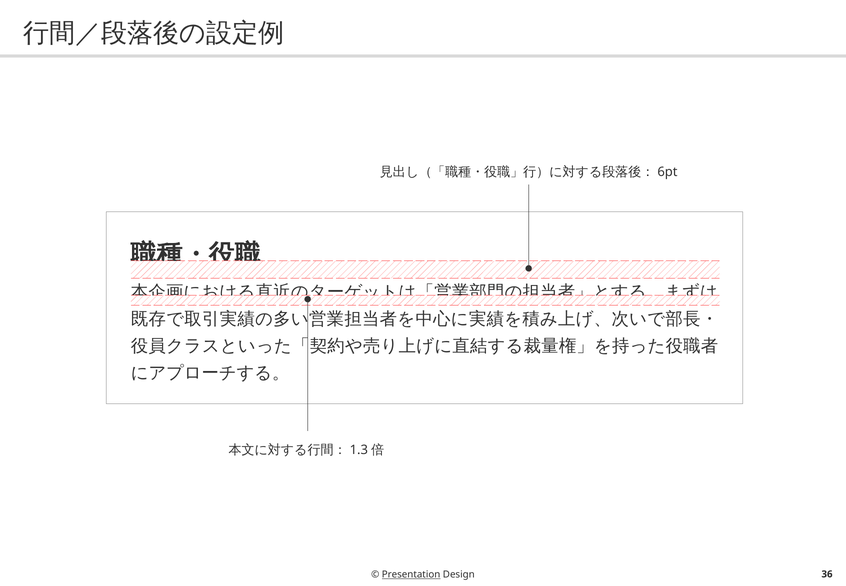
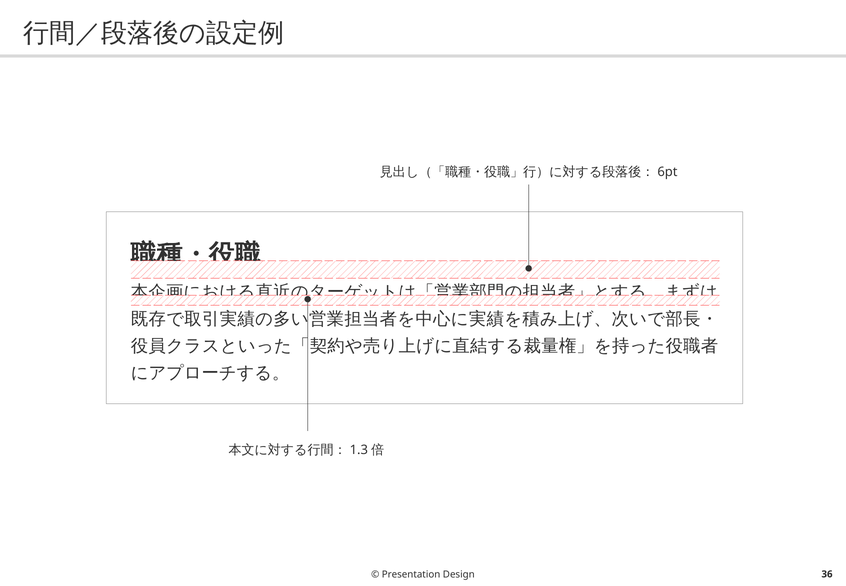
Presentation underline: present -> none (411, 574)
